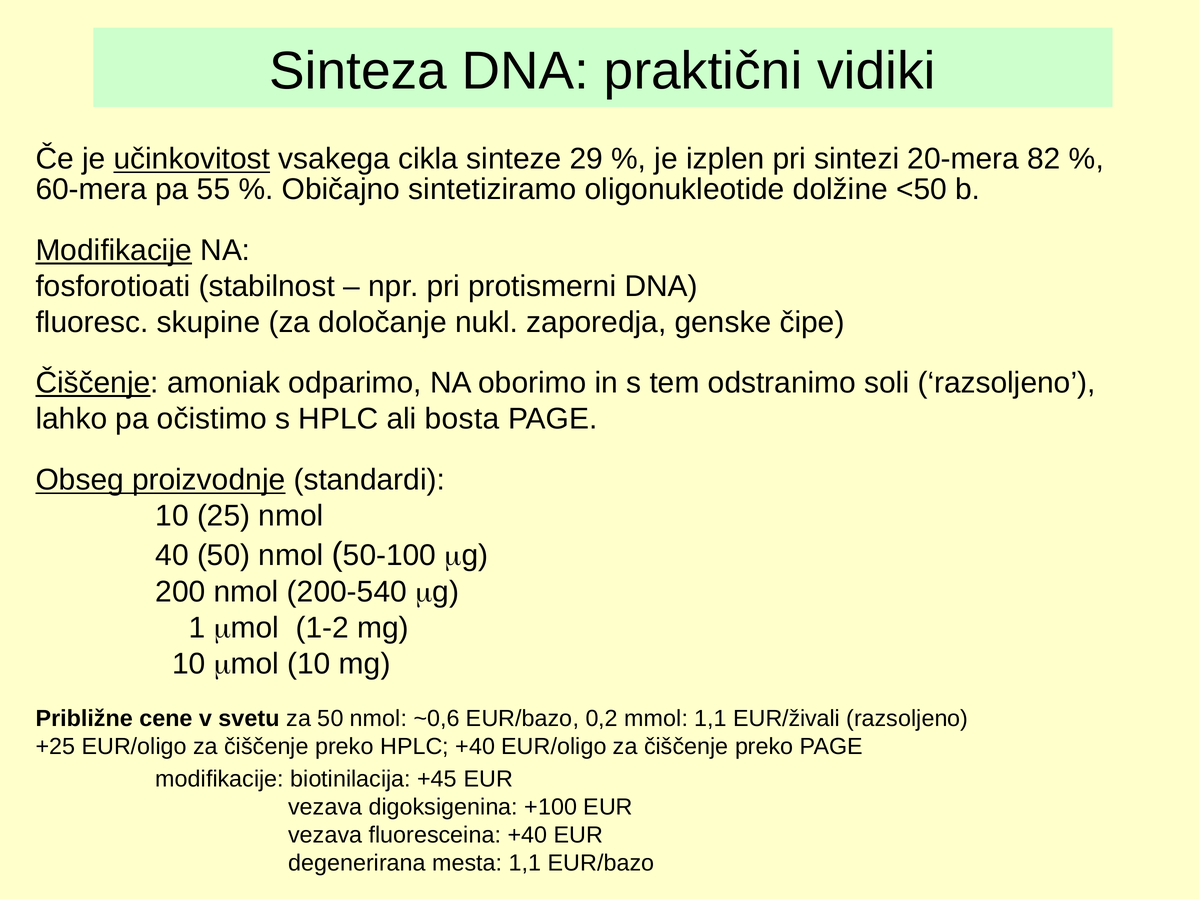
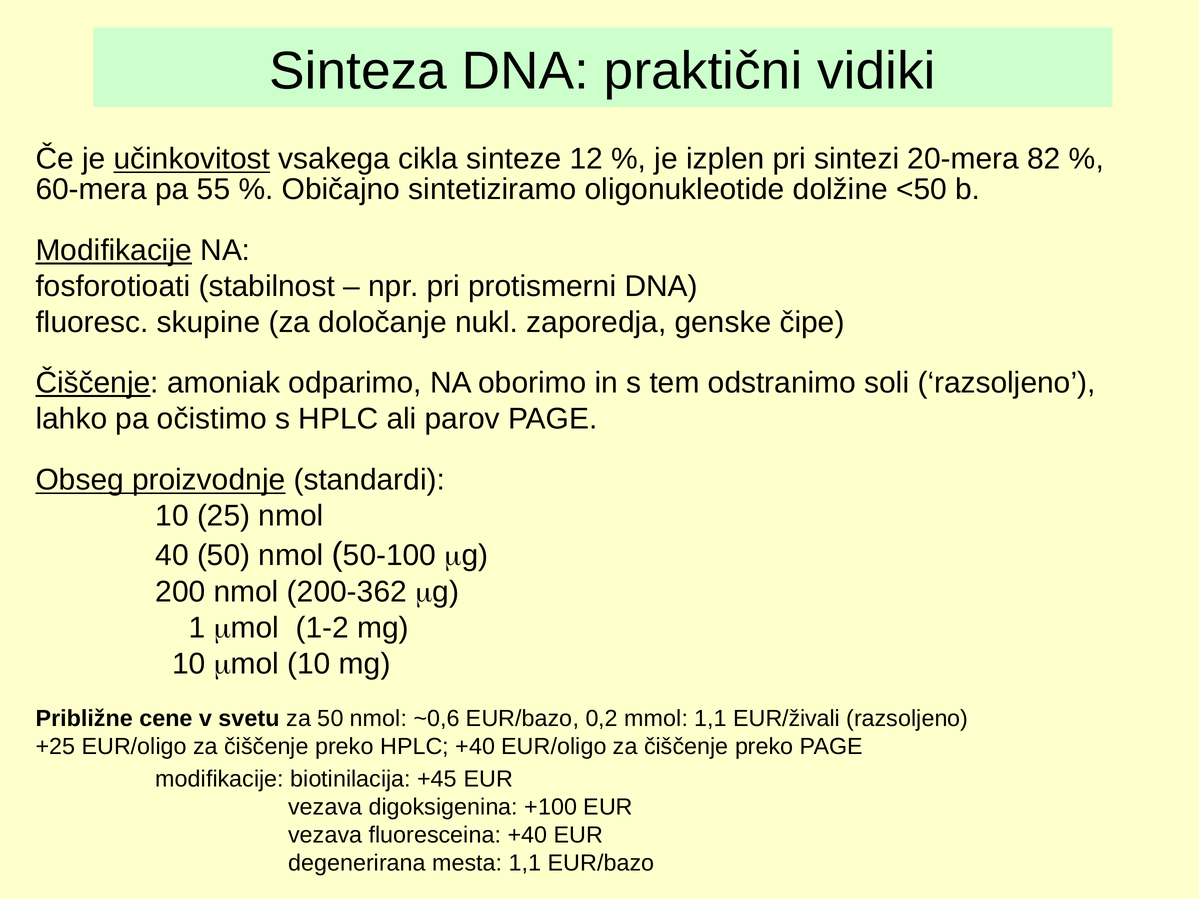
29: 29 -> 12 (586, 159)
bosta: bosta -> parov (462, 419)
200-540: 200-540 -> 200-362 (347, 592)
